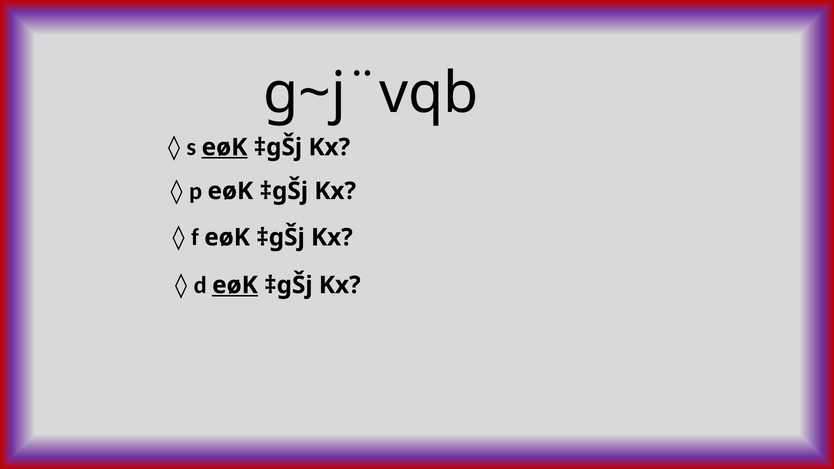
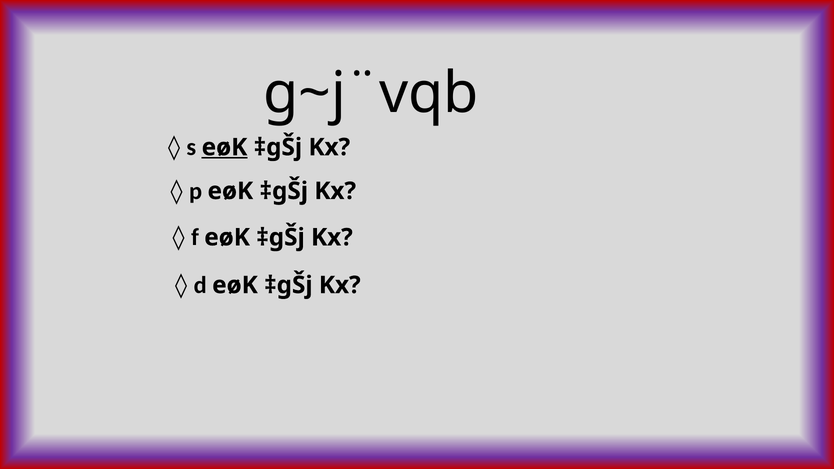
eøK underline: present -> none (235, 285)
